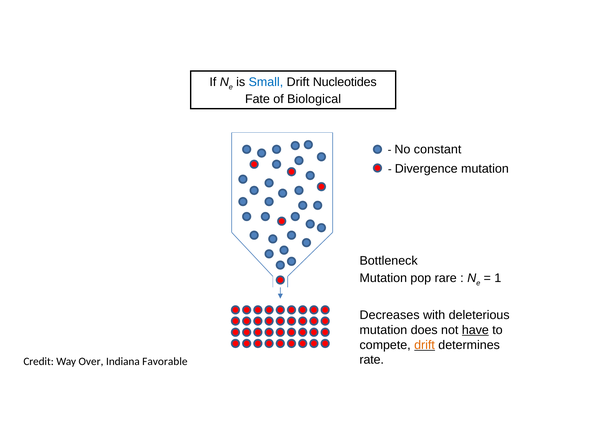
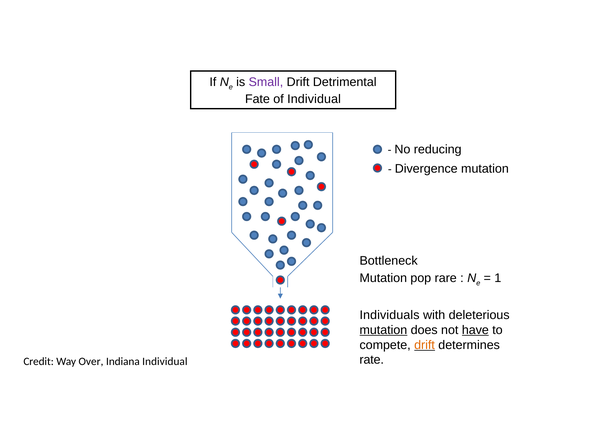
Small colour: blue -> purple (266, 82)
Nucleotides: Nucleotides -> Detrimental (345, 82)
of Biological: Biological -> Individual (314, 99)
constant: constant -> reducing (438, 150)
Decreases: Decreases -> Individuals (390, 315)
mutation underline: none -> present (383, 330)
Indiana Favorable: Favorable -> Individual (165, 362)
